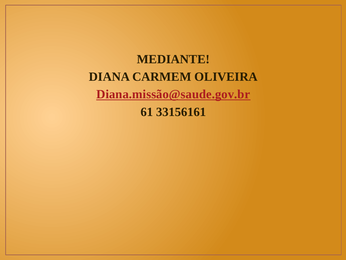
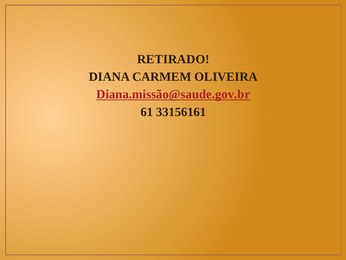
MEDIANTE: MEDIANTE -> RETIRADO (173, 59)
